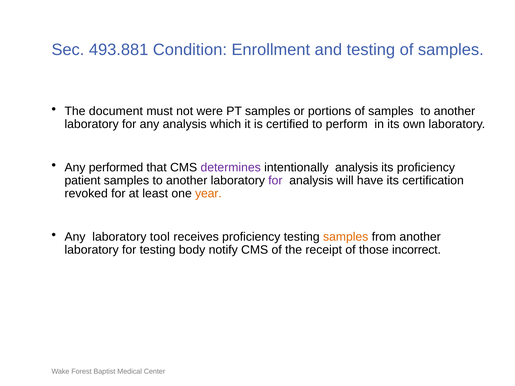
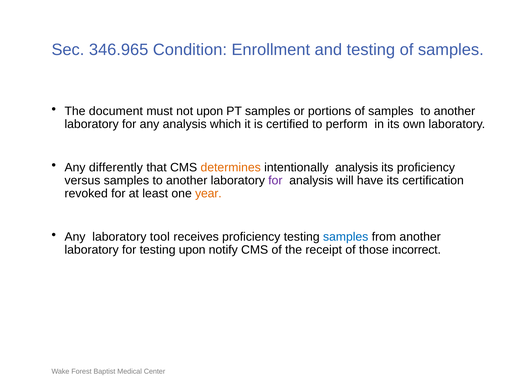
493.881: 493.881 -> 346.965 (119, 50)
not were: were -> upon (210, 111)
performed: performed -> differently (116, 167)
determines colour: purple -> orange (231, 167)
patient: patient -> versus (82, 181)
samples colour: orange -> blue (346, 237)
testing body: body -> upon (192, 250)
